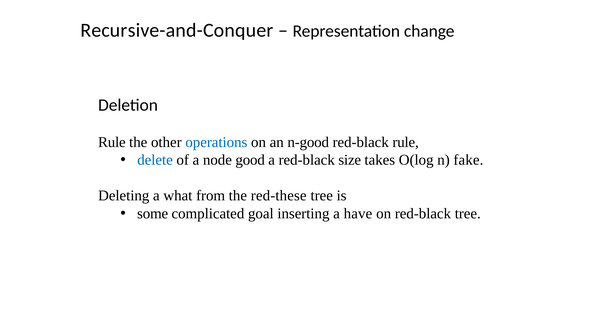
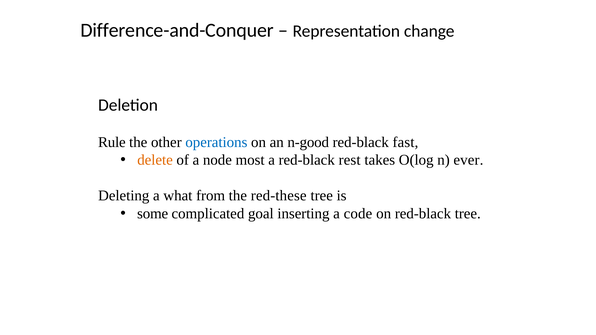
Recursive-and-Conquer: Recursive-and-Conquer -> Difference-and-Conquer (177, 30)
red-black rule: rule -> fast (405, 142)
delete colour: blue -> orange (155, 160)
good: good -> most (250, 160)
size: size -> rest (350, 160)
fake: fake -> ever (468, 160)
have: have -> code (358, 214)
